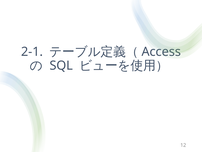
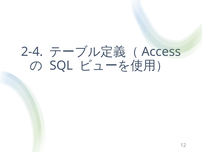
2-1: 2-1 -> 2-4 (32, 52)
